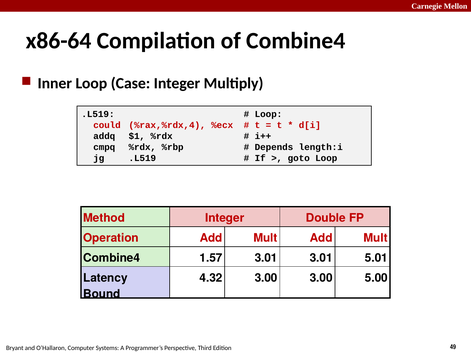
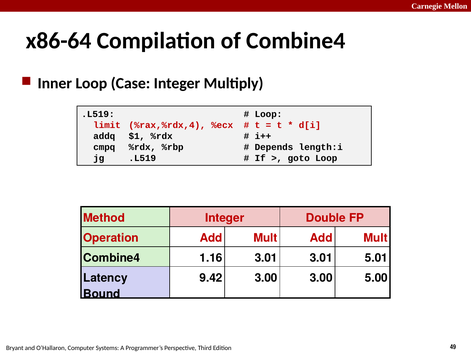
could: could -> limit (107, 125)
1.57: 1.57 -> 1.16 (211, 258)
4.32: 4.32 -> 9.42 (211, 278)
